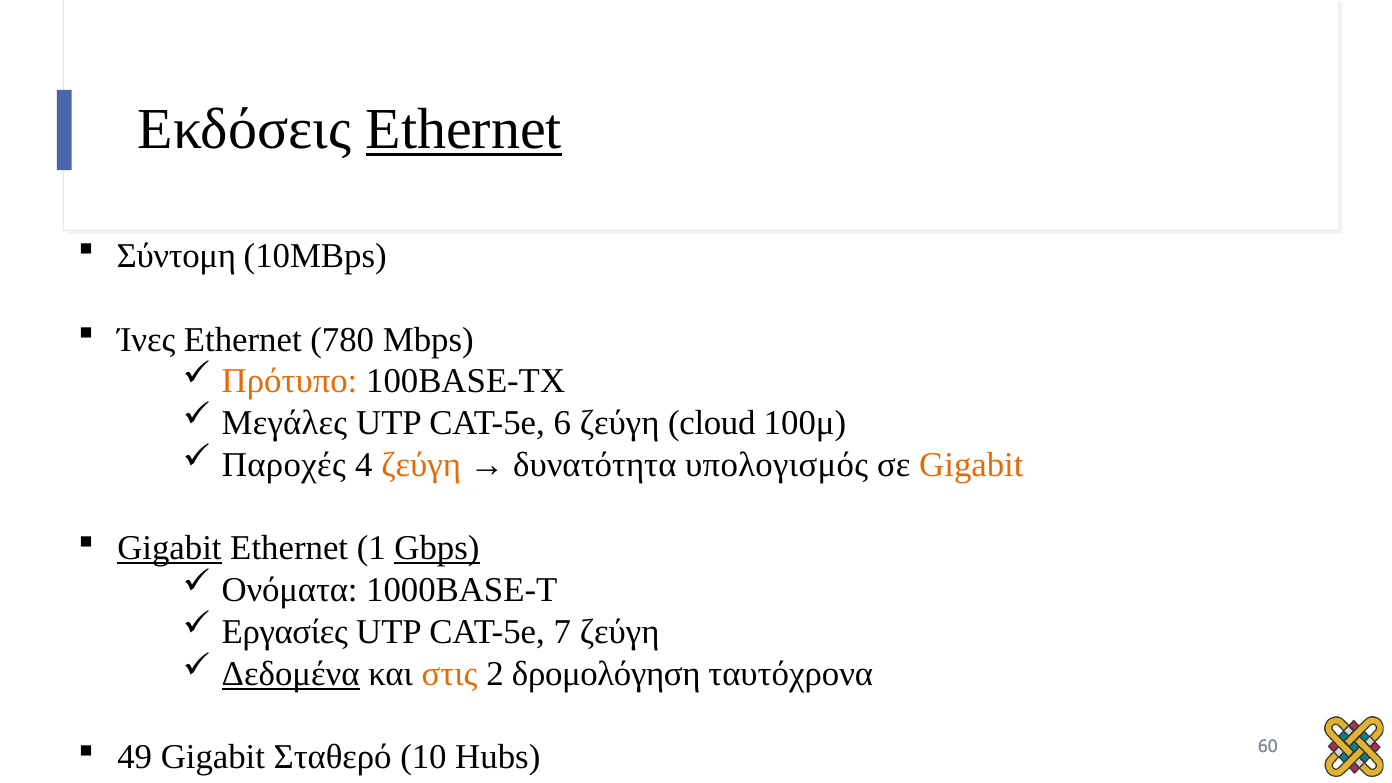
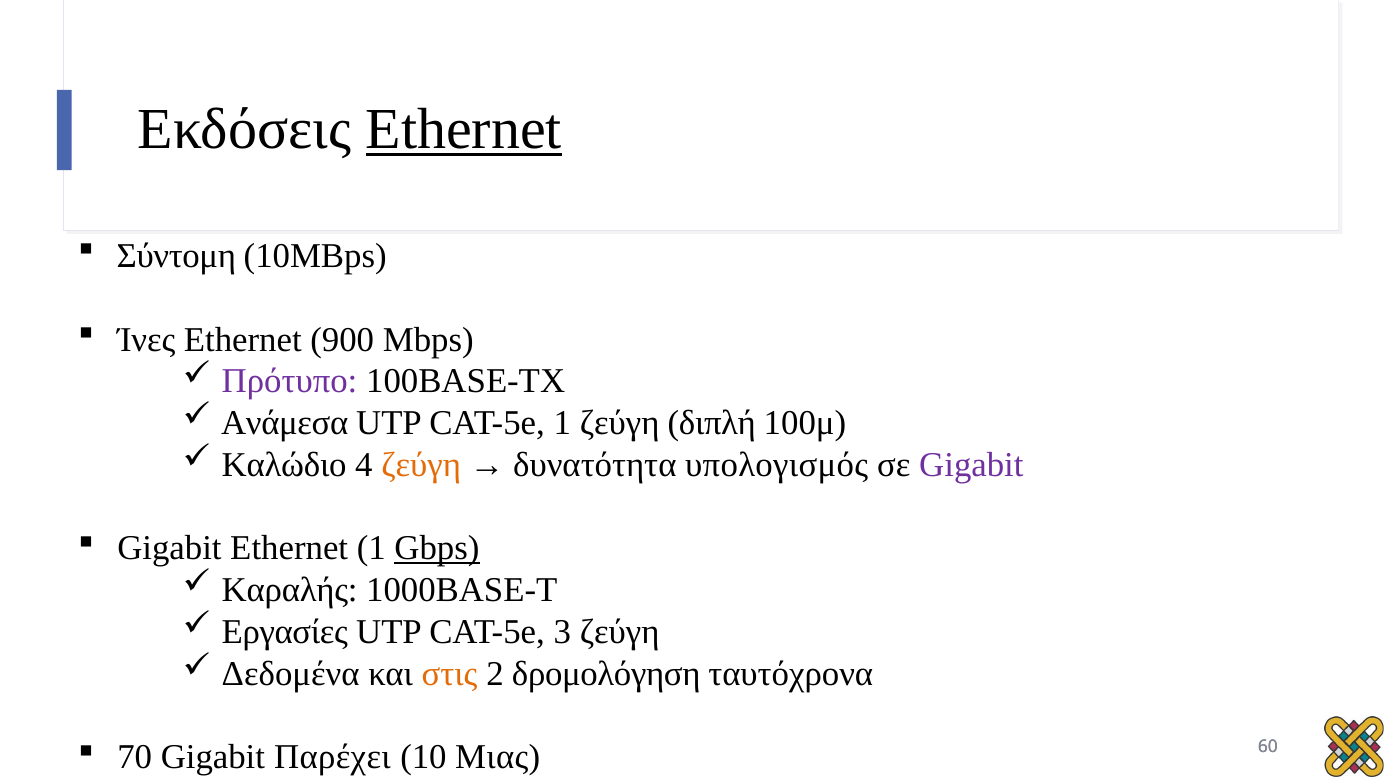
780: 780 -> 900 (342, 340)
Πρότυπο colour: orange -> purple (290, 381)
Μεγάλες: Μεγάλες -> Ανάμεσα (285, 423)
CAT-5e 6: 6 -> 1 (562, 423)
cloud: cloud -> διπλή (712, 423)
Παροχές: Παροχές -> Καλώδιο (284, 465)
Gigabit colour: orange -> purple (971, 465)
Gigabit underline: present -> none (169, 548)
Ονόματα: Ονόματα -> Καραλής (290, 590)
7: 7 -> 3 (562, 632)
Δεδομένα underline: present -> none (291, 674)
49: 49 -> 70 (135, 757)
Σταθερό: Σταθερό -> Παρέχει (332, 757)
Hubs: Hubs -> Μιας (498, 757)
